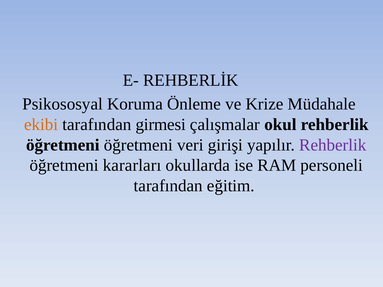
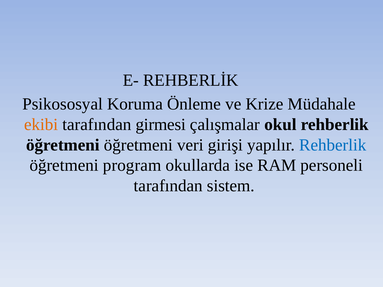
Rehberlik colour: purple -> blue (333, 145)
kararları: kararları -> program (132, 165)
eğitim: eğitim -> sistem (231, 186)
